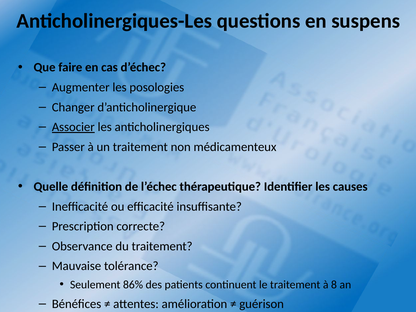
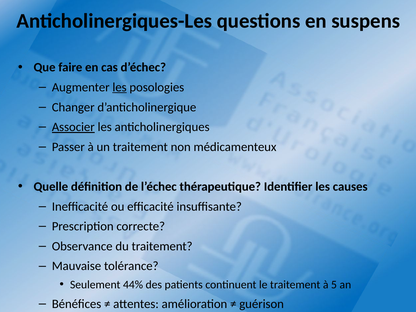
les underline: none -> present (120, 87)
86%: 86% -> 44% (133, 285)
8: 8 -> 5 (334, 285)
